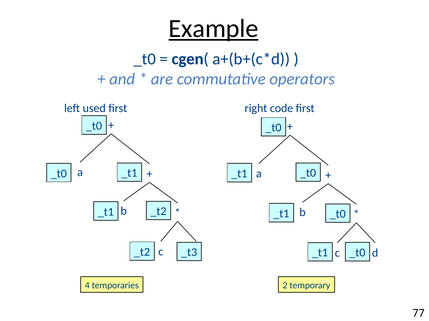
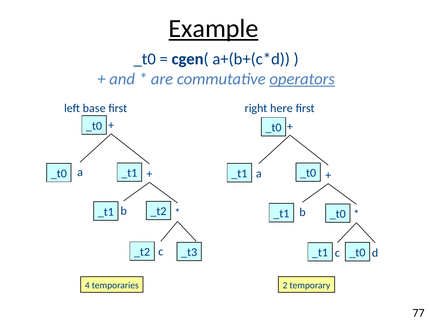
operators underline: none -> present (302, 79)
used: used -> base (94, 108)
code: code -> here (281, 108)
